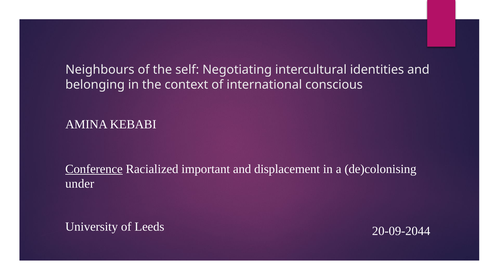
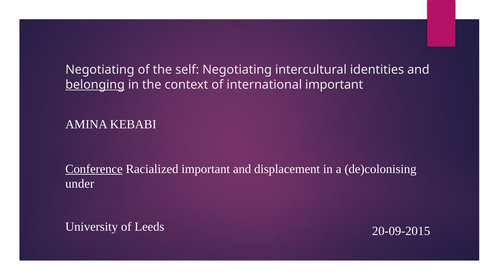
Neighbours: Neighbours -> Negotiating (100, 70)
belonging underline: none -> present (95, 85)
international conscious: conscious -> important (334, 85)
20-09-2044: 20-09-2044 -> 20-09-2015 (401, 232)
